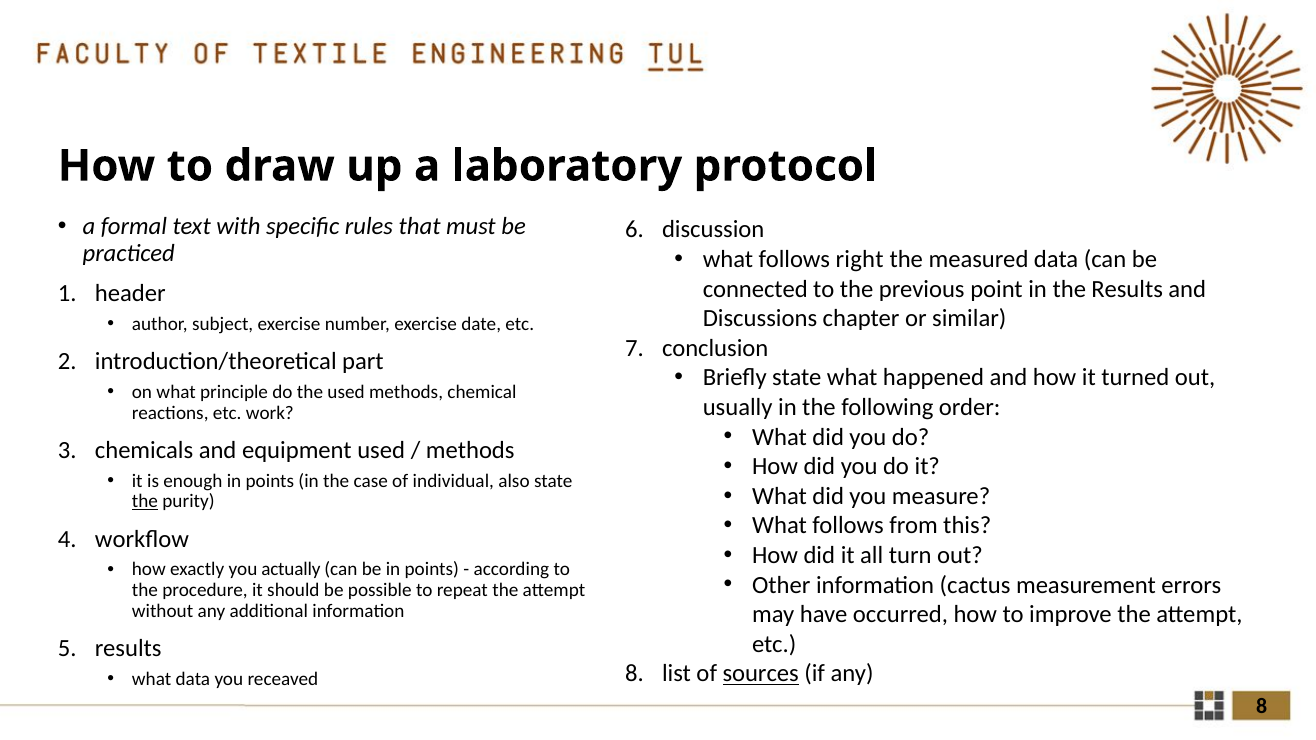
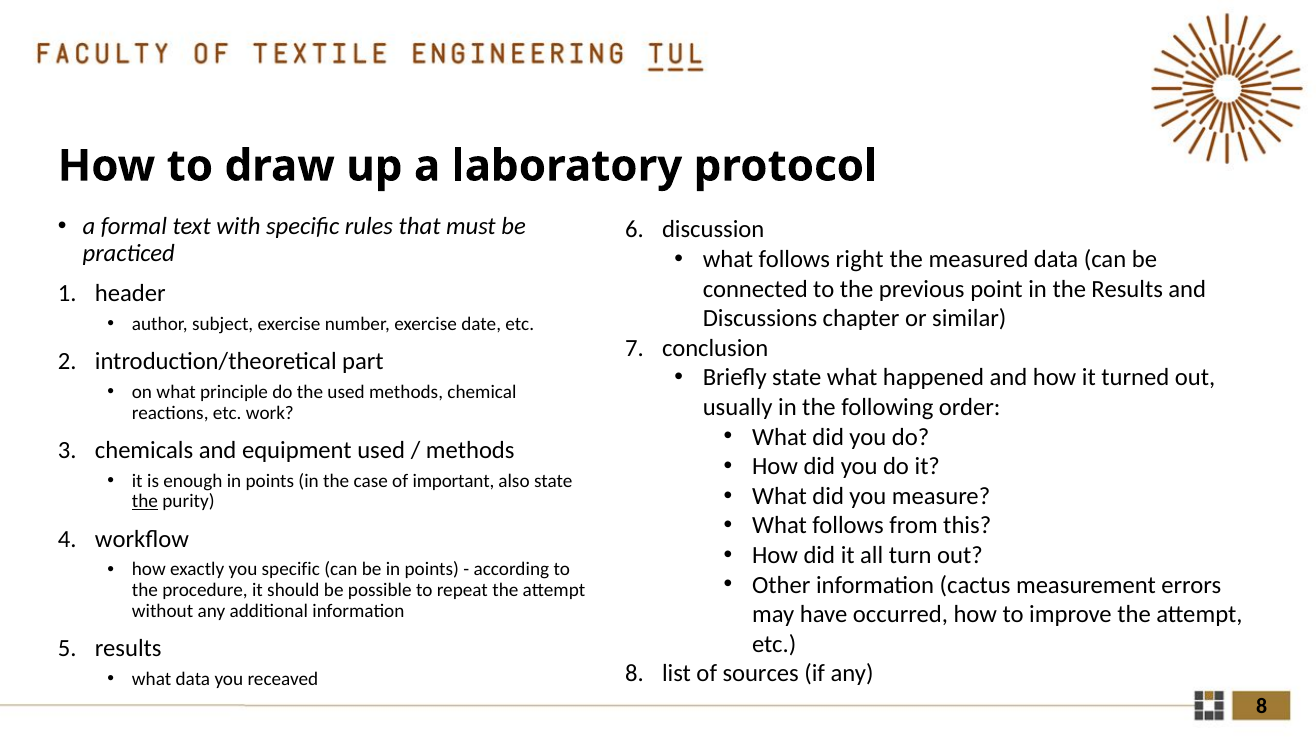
individual: individual -> important (453, 481)
you actually: actually -> specific (291, 570)
sources underline: present -> none (761, 674)
